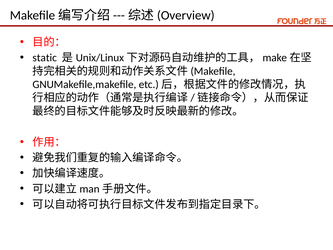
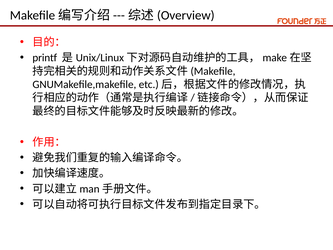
static: static -> printf (45, 58)
